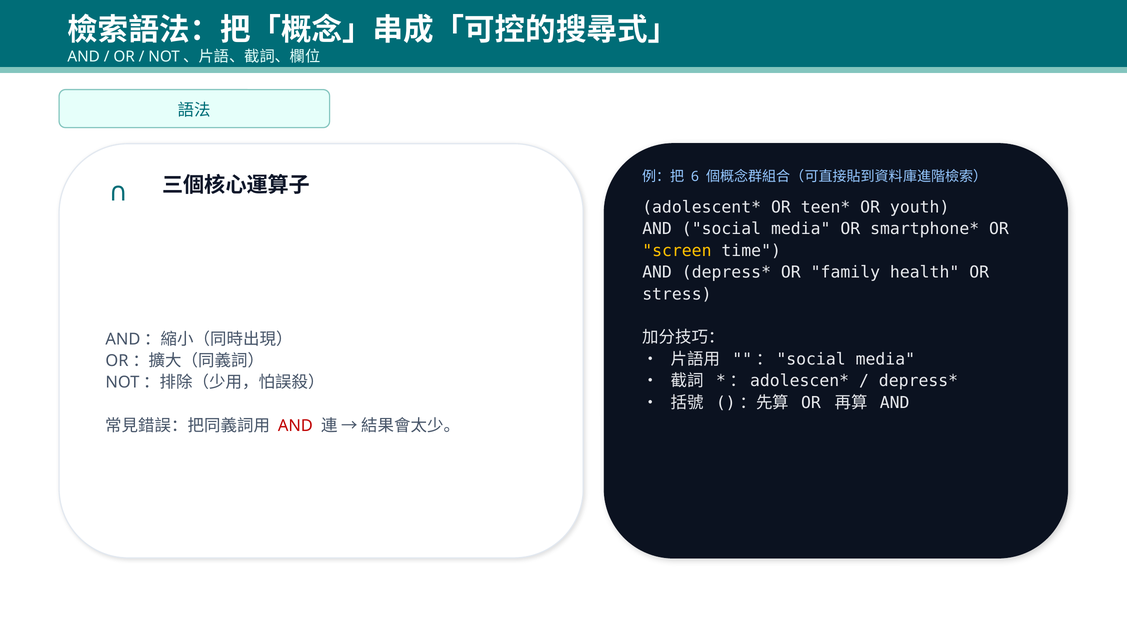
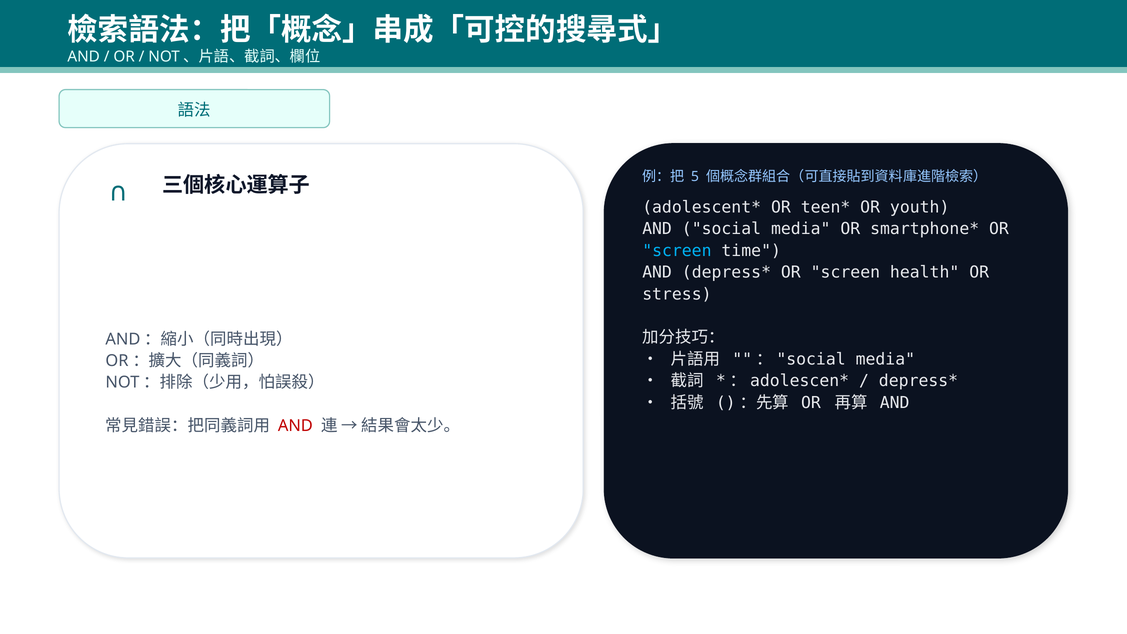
6: 6 -> 5 (695, 176)
screen colour: yellow -> light blue (677, 251)
family: family -> screen (845, 272)
